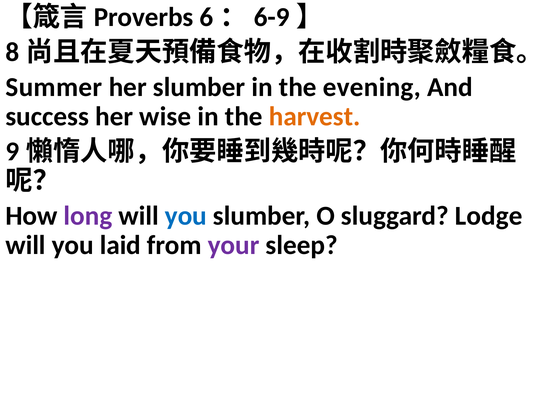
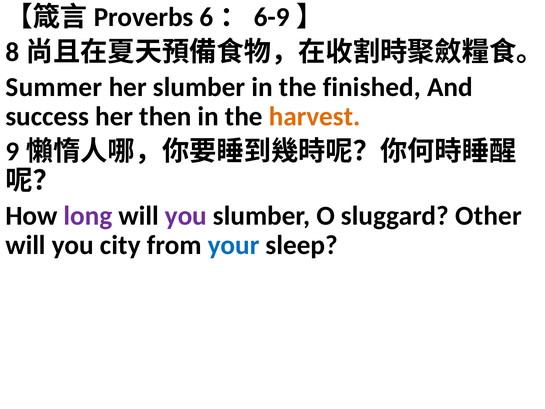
evening: evening -> finished (372, 87)
wise: wise -> then (165, 116)
you colour: blue -> purple (186, 216)
Lodge: Lodge -> Other (488, 216)
laid: laid -> city (120, 245)
your colour: purple -> blue (234, 245)
